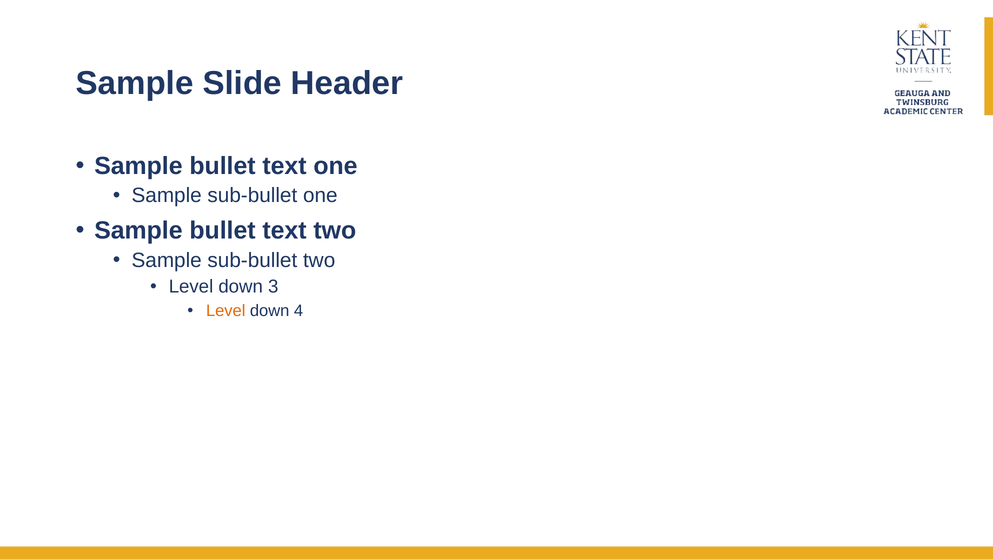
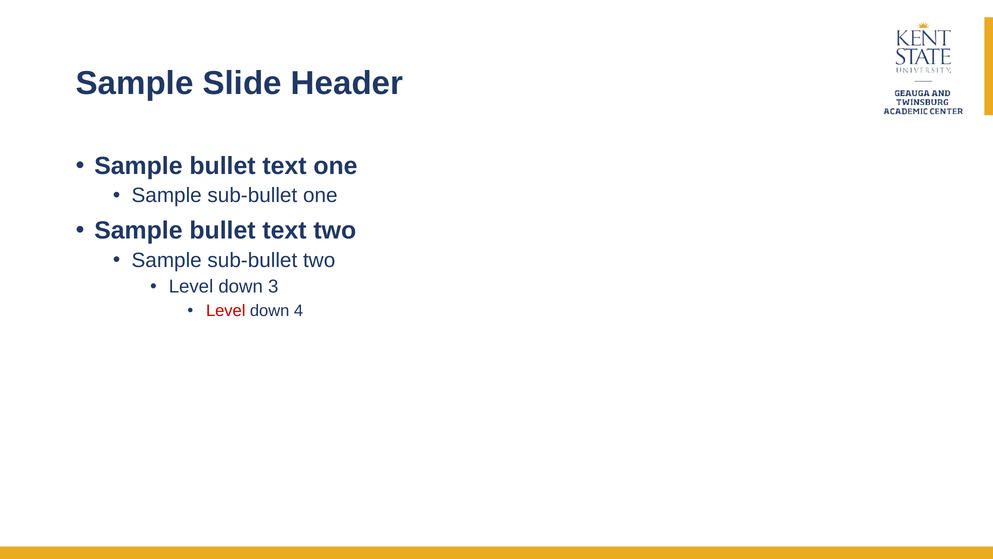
Level colour: orange -> red (226, 311)
